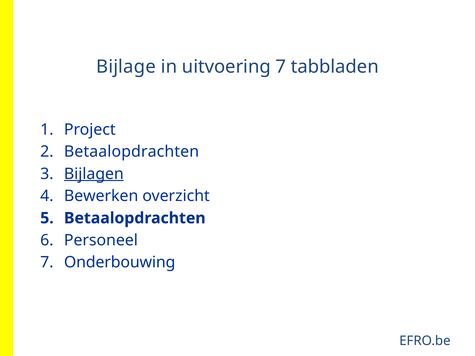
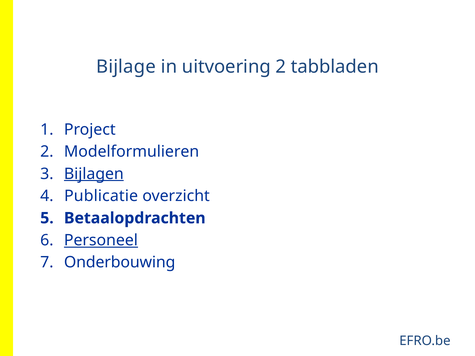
uitvoering 7: 7 -> 2 (281, 67)
Betaalopdrachten: Betaalopdrachten -> Modelformulieren (132, 152)
Bewerken: Bewerken -> Publicatie (101, 196)
Personeel underline: none -> present (101, 240)
